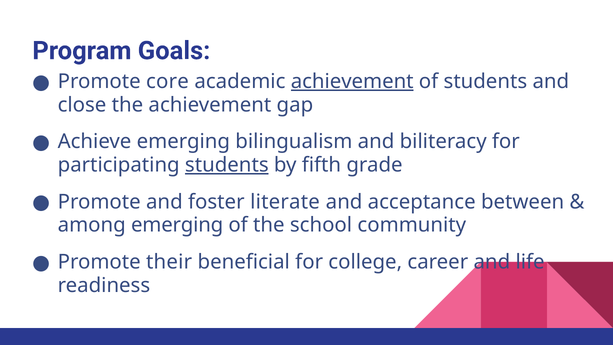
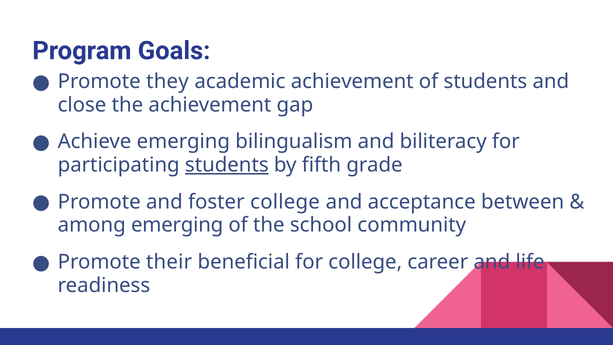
core: core -> they (167, 81)
achievement underline: present -> none (352, 81)
foster literate: literate -> college (285, 202)
